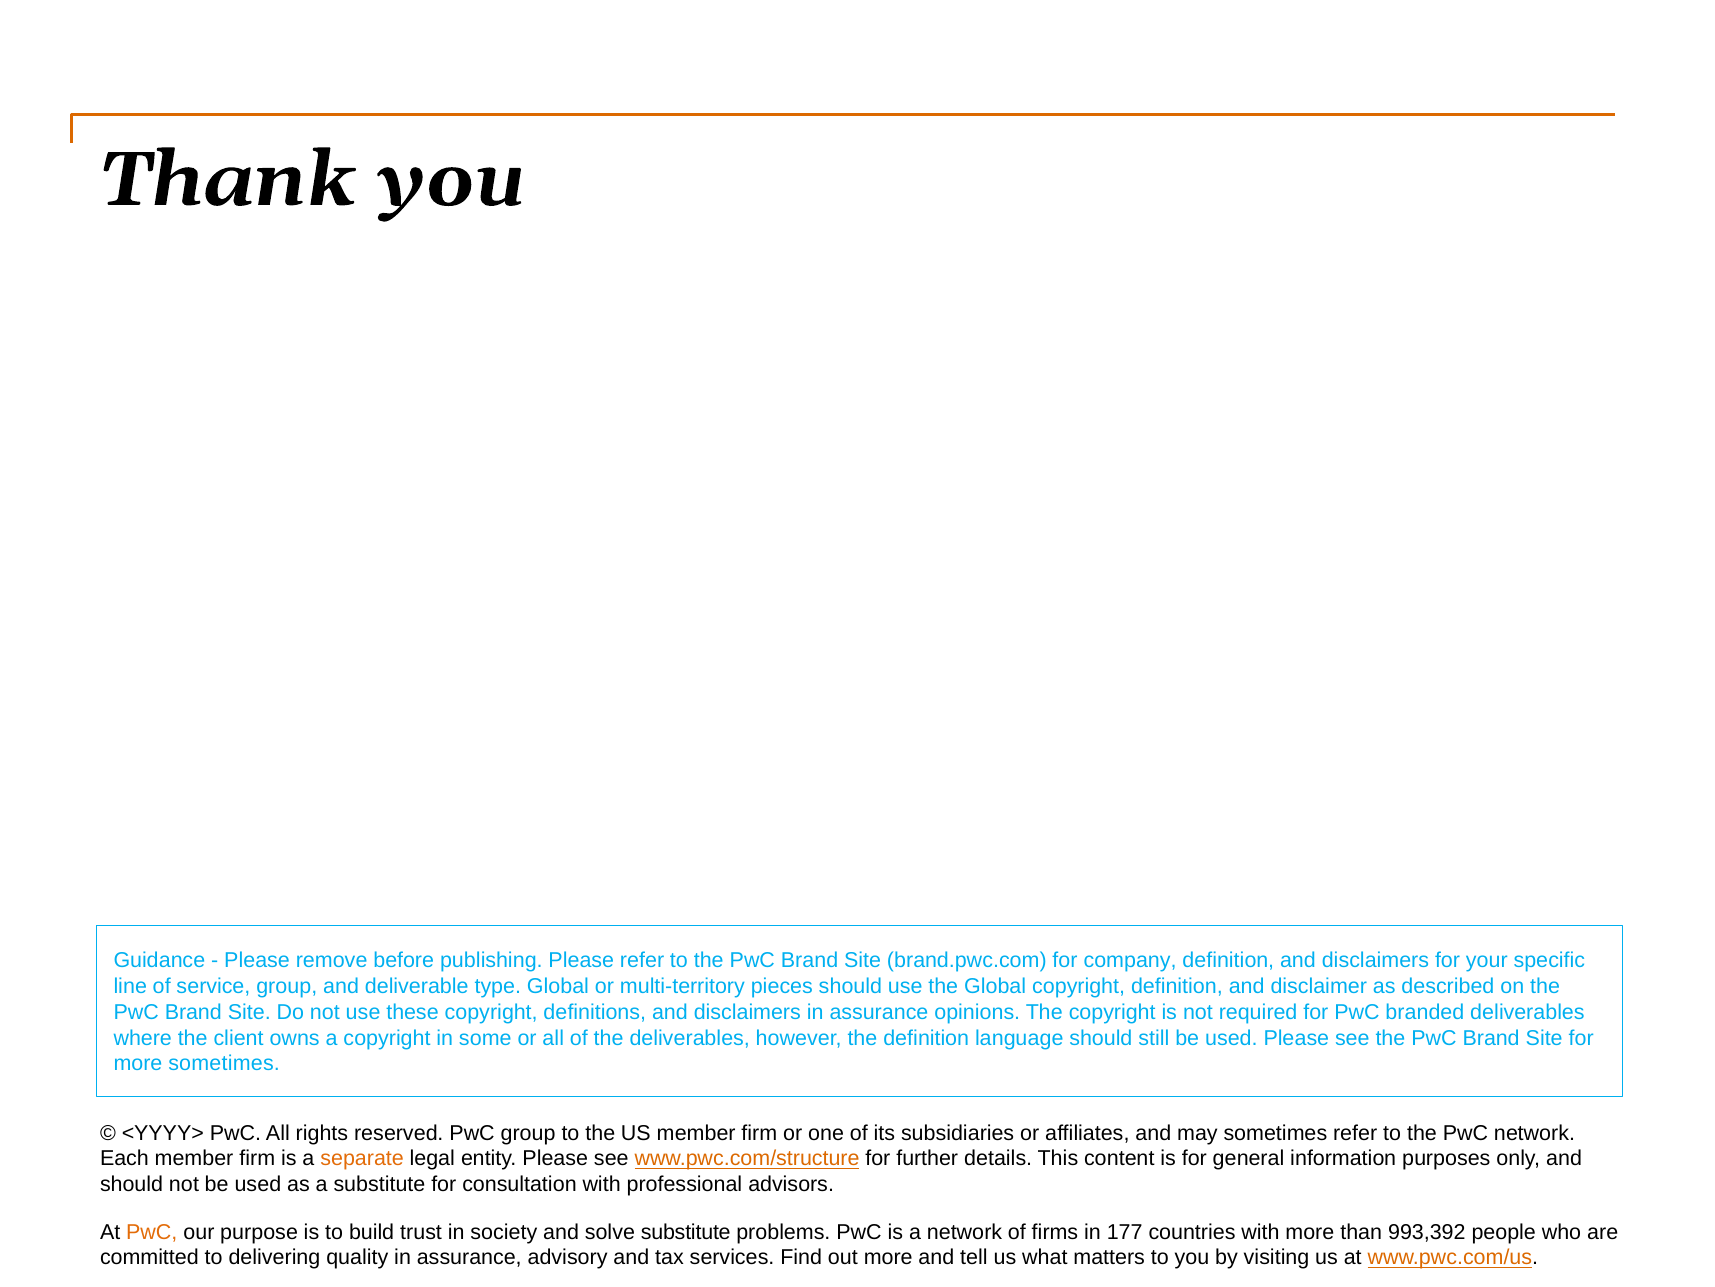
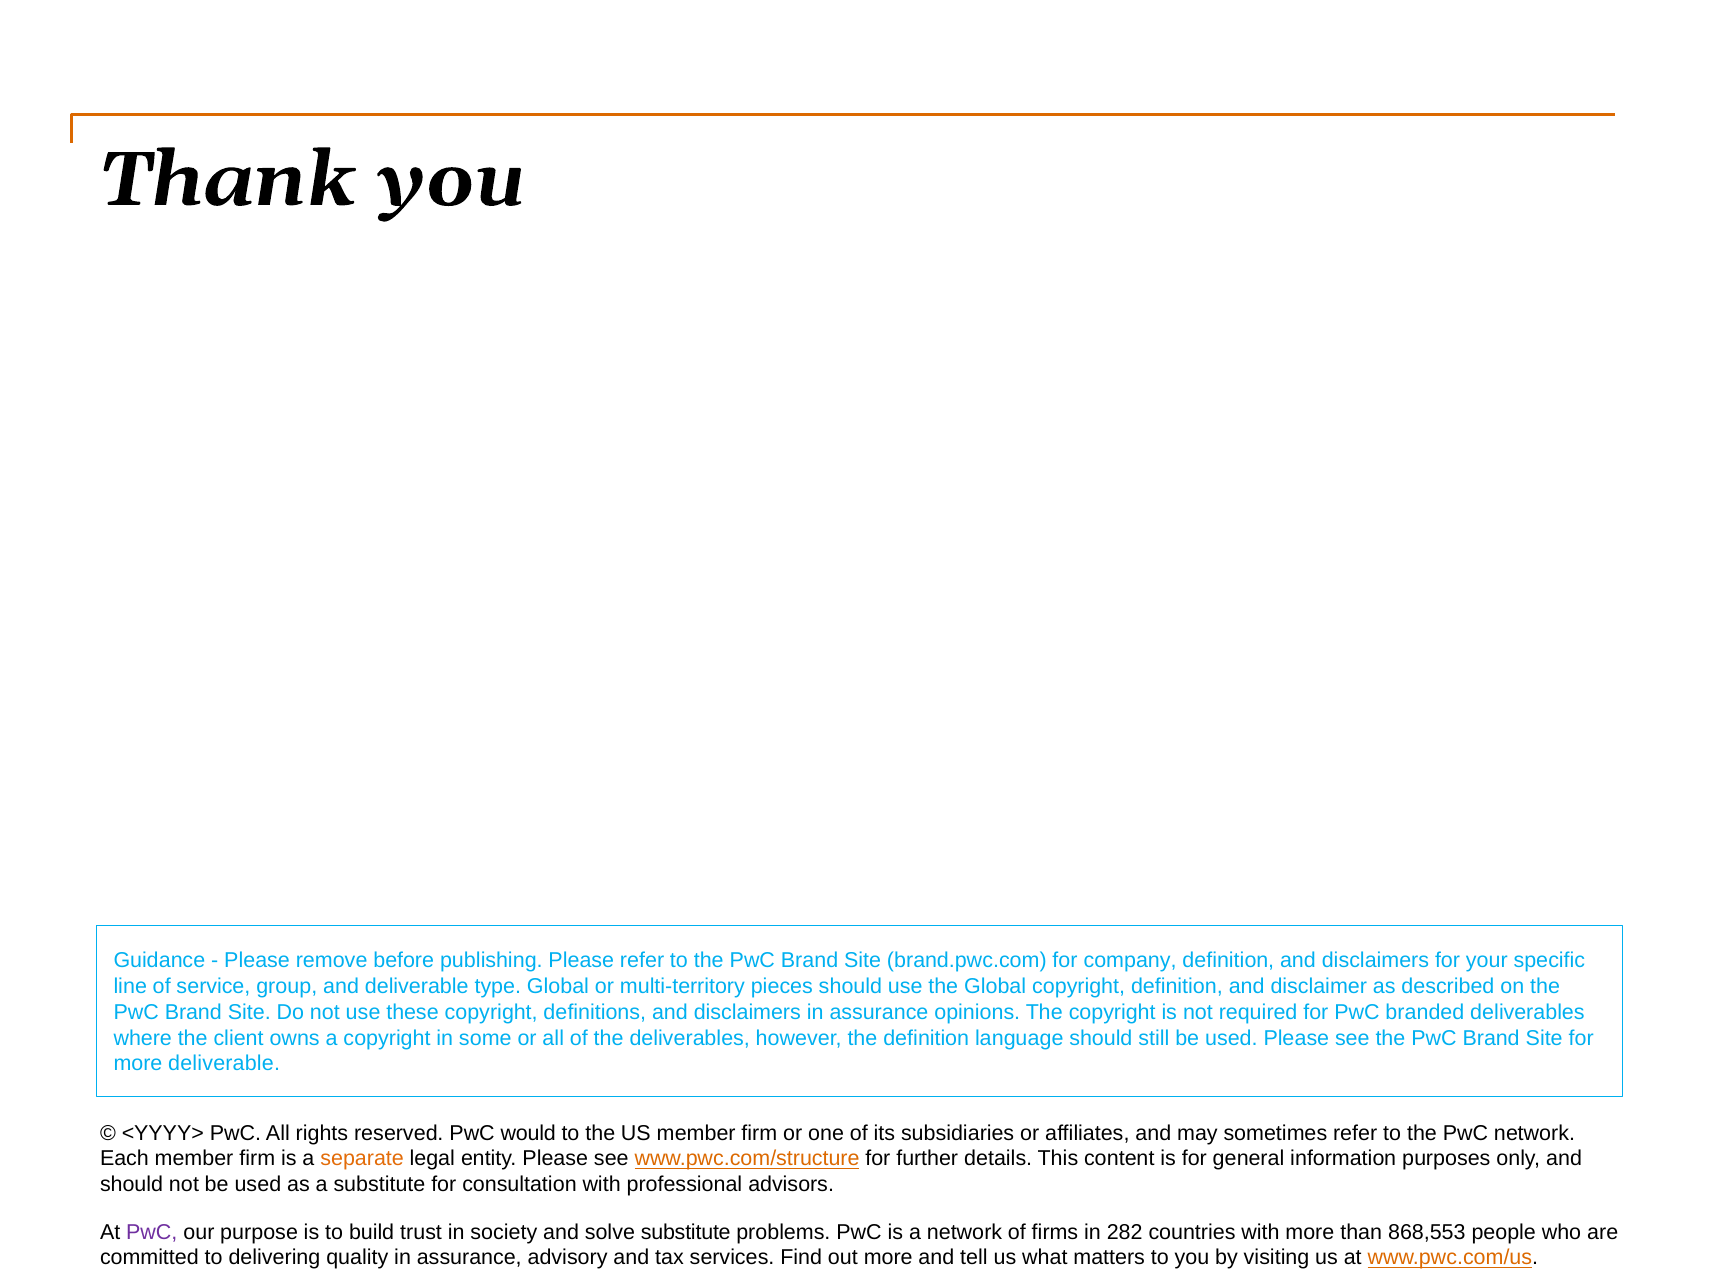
more sometimes: sometimes -> deliverable (224, 1063)
PwC group: group -> would (528, 1132)
PwC colour: orange -> purple (152, 1231)
177: 177 -> 282 (1125, 1231)
993,392: 993,392 -> 868,553 (1427, 1231)
